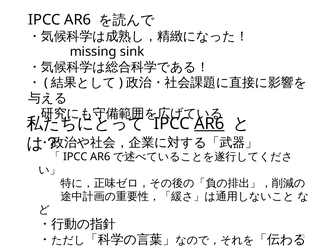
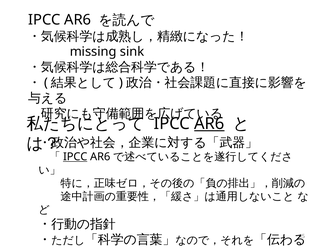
IPCC underline: none -> present (75, 157)
